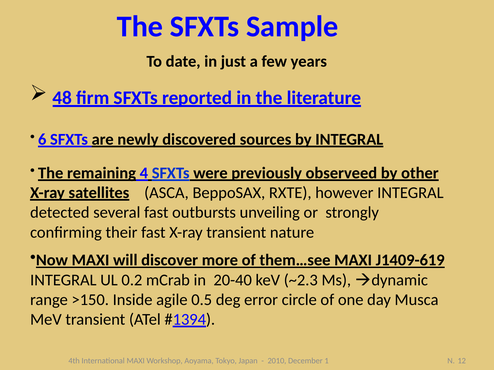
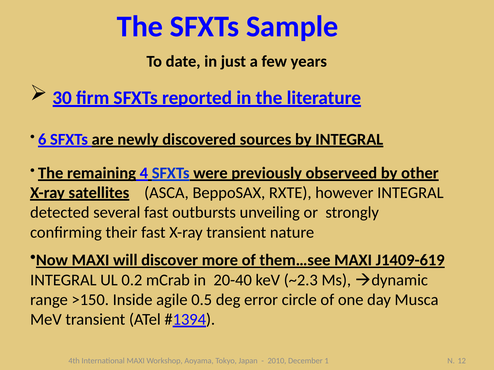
48: 48 -> 30 (62, 98)
